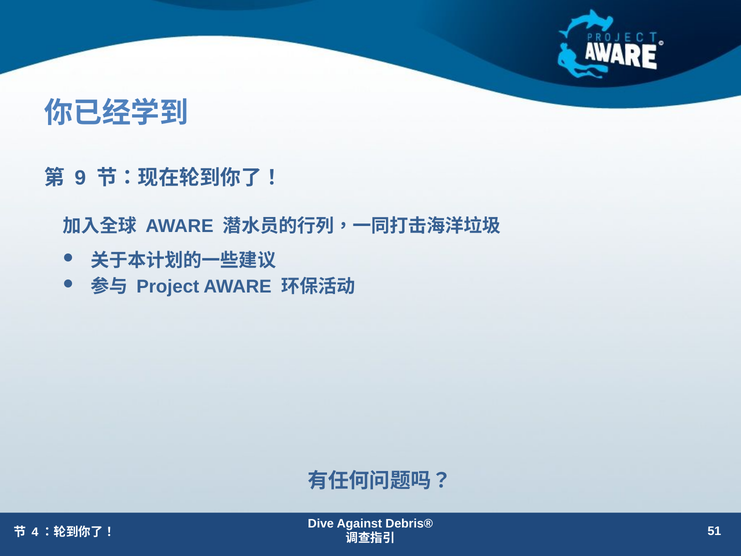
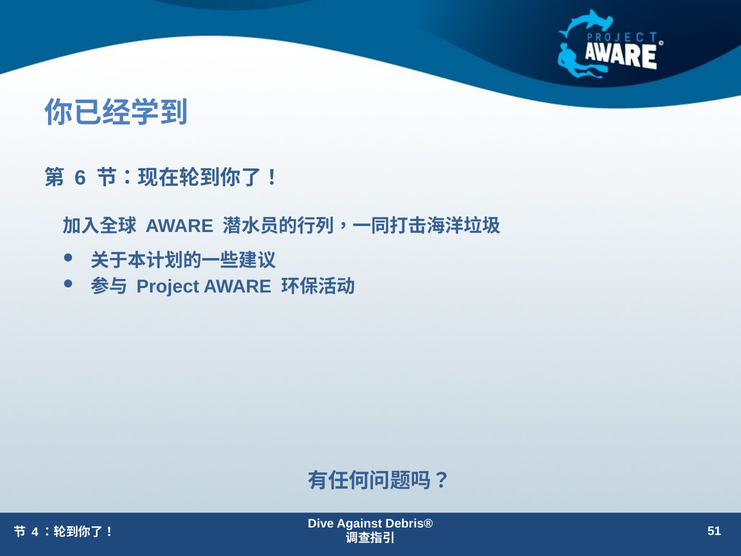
9: 9 -> 6 (80, 178)
